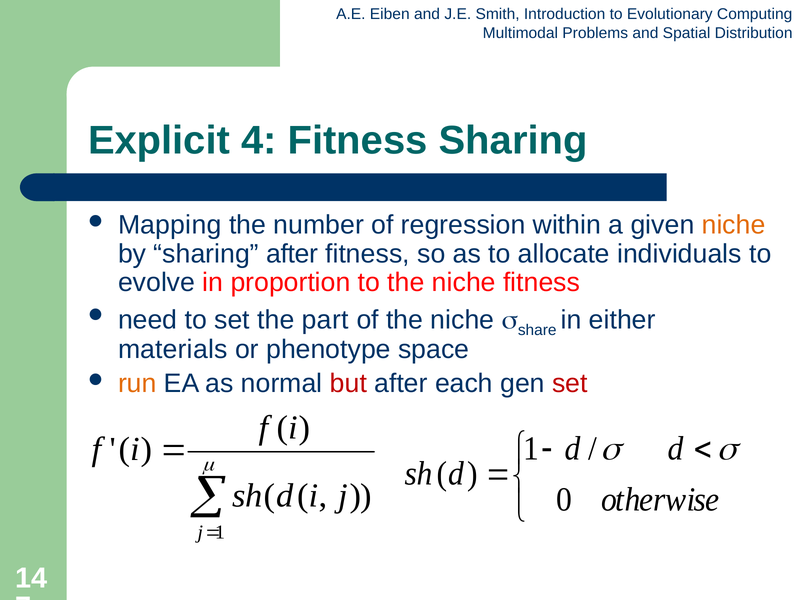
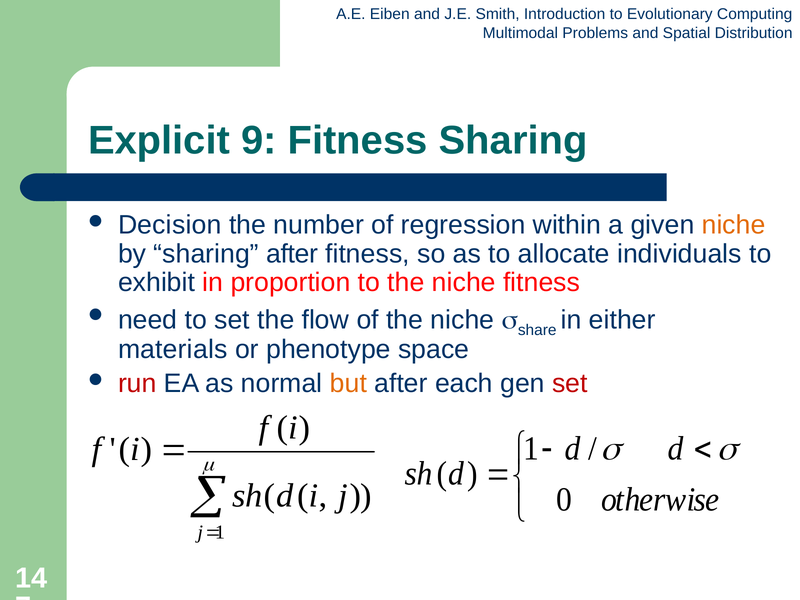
4: 4 -> 9 (259, 141)
Mapping: Mapping -> Decision (170, 225)
evolve: evolve -> exhibit (157, 283)
part: part -> flow (325, 320)
run colour: orange -> red (137, 383)
but colour: red -> orange (348, 383)
